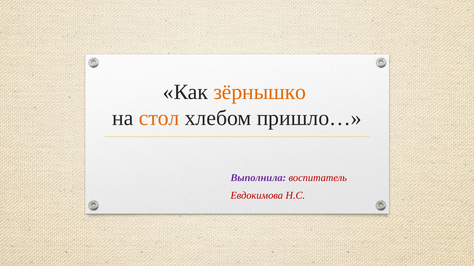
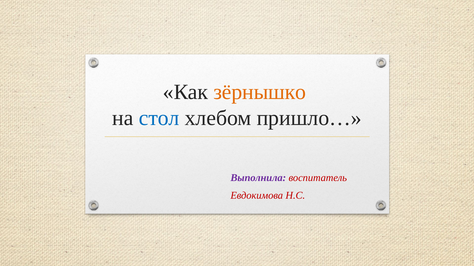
стол colour: orange -> blue (159, 118)
